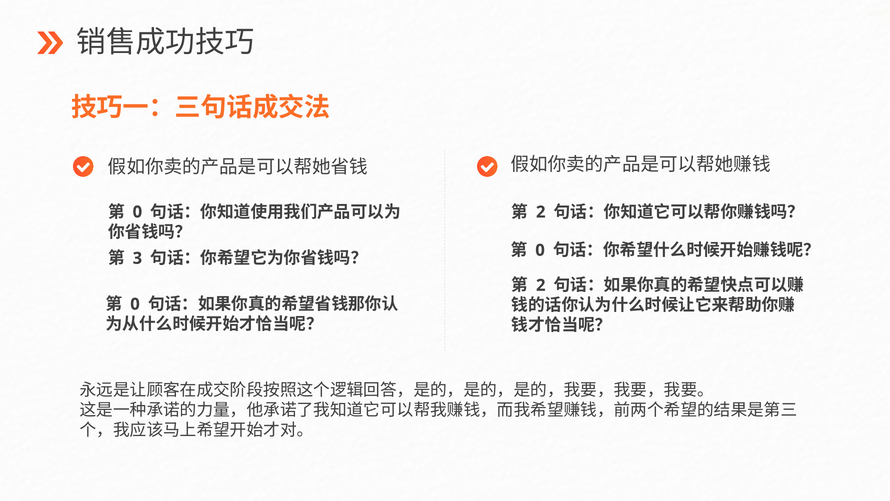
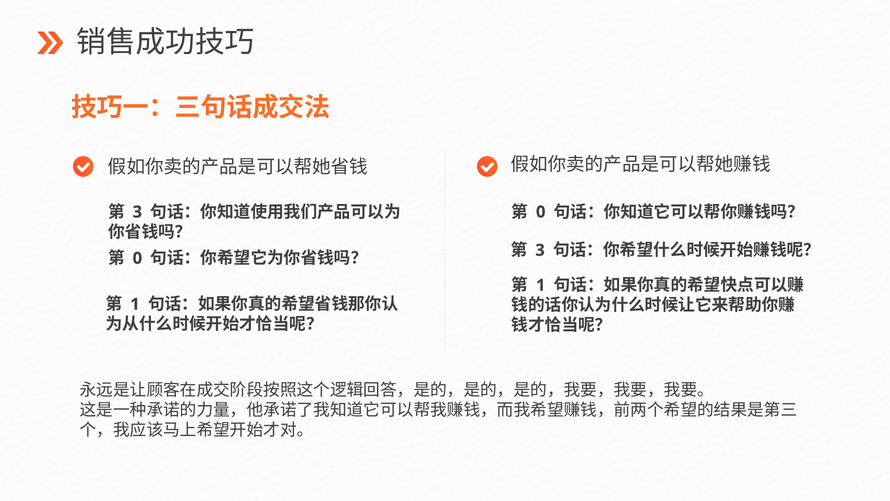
0: 0 -> 3 (137, 212)
2: 2 -> 0 (541, 212)
0: 0 -> 3 (540, 250)
3: 3 -> 0 (137, 258)
2: 2 -> 1 (541, 285)
0: 0 -> 1 (135, 304)
